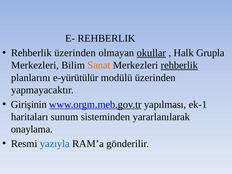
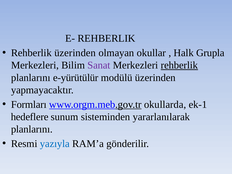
okullar underline: present -> none (151, 53)
Sanat colour: orange -> purple (99, 65)
Girişinin: Girişinin -> Formları (29, 104)
yapılması: yapılması -> okullarda (165, 104)
haritaları: haritaları -> hedeflere (30, 117)
onaylama: onaylama -> planlarını (32, 129)
